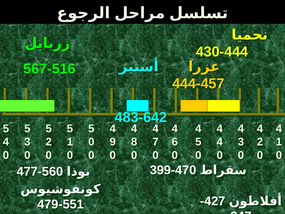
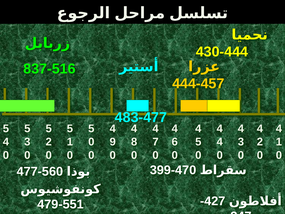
567-516: 567-516 -> 837-516 (49, 69)
483-642: 483-642 -> 483-477 (141, 117)
